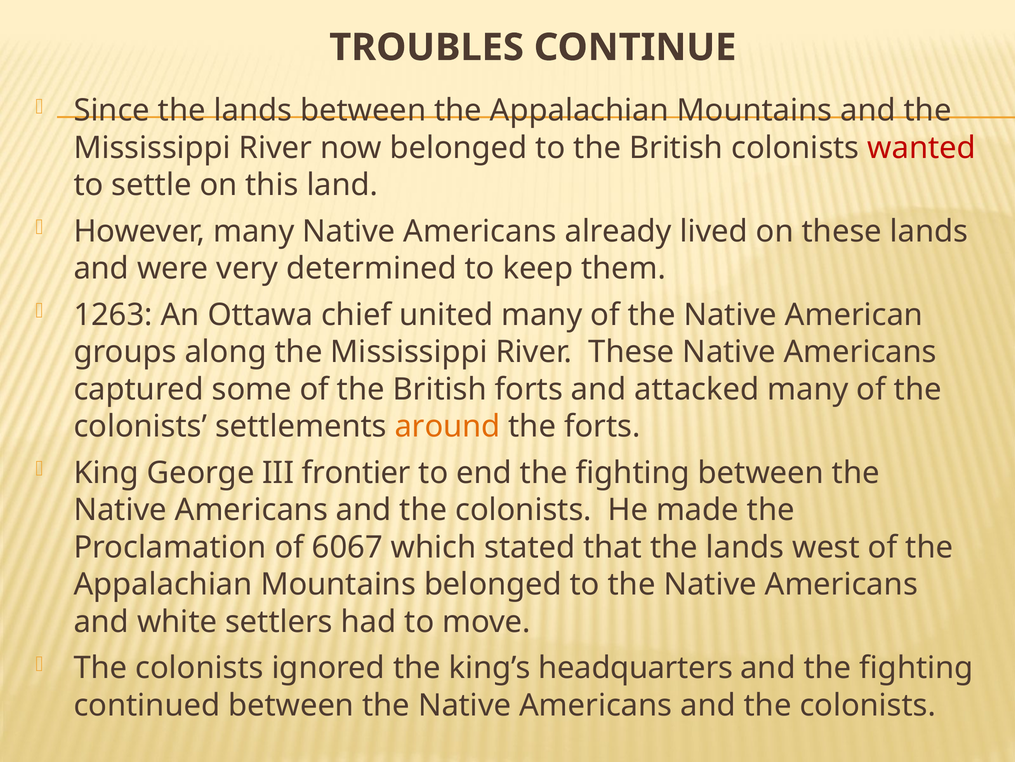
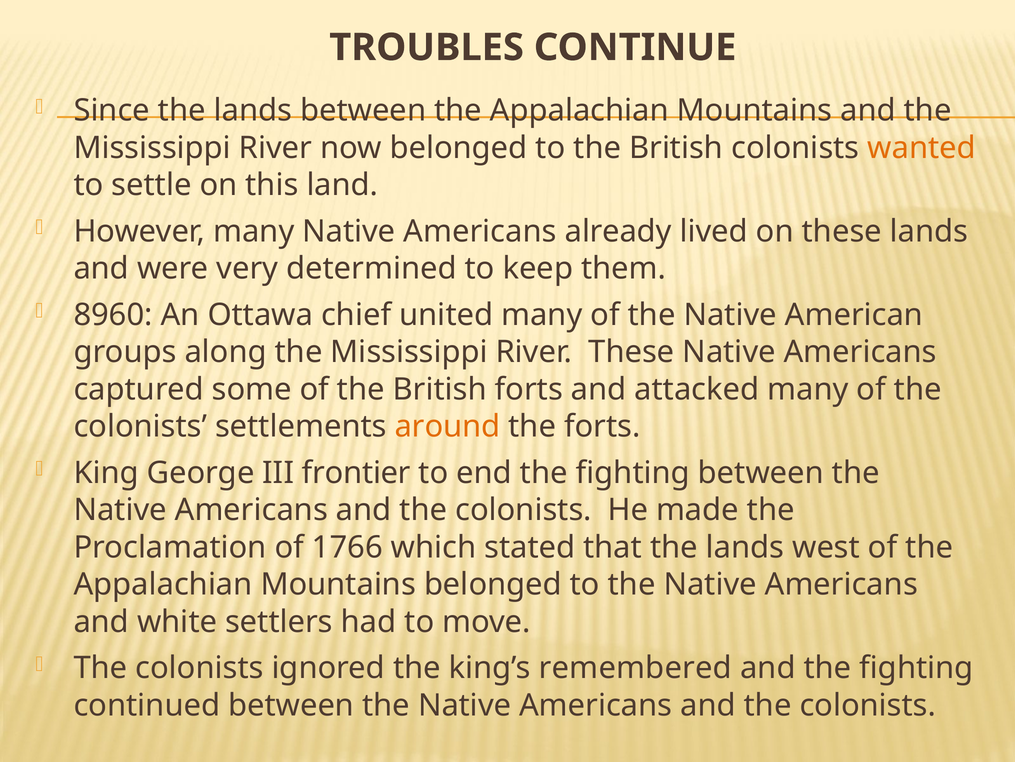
wanted colour: red -> orange (922, 148)
1263: 1263 -> 8960 (113, 315)
6067: 6067 -> 1766 (347, 547)
headquarters: headquarters -> remembered (635, 667)
